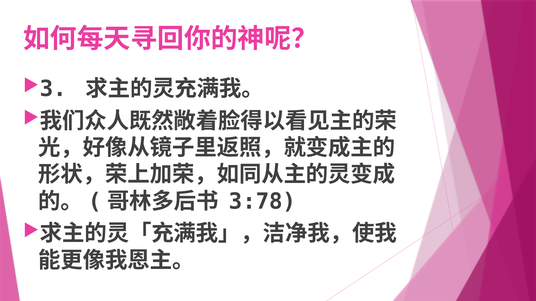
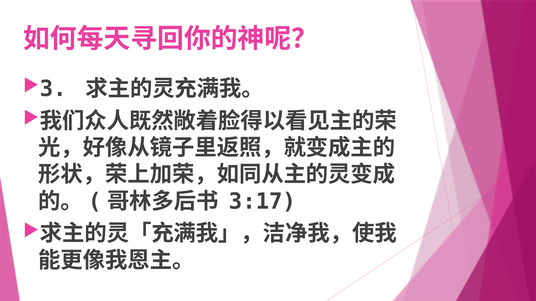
3:78: 3:78 -> 3:17 (262, 202)
